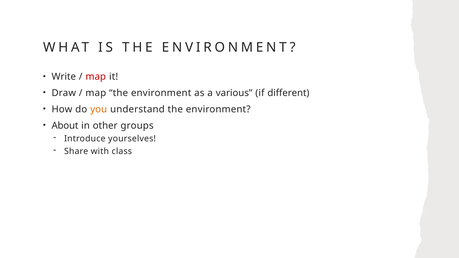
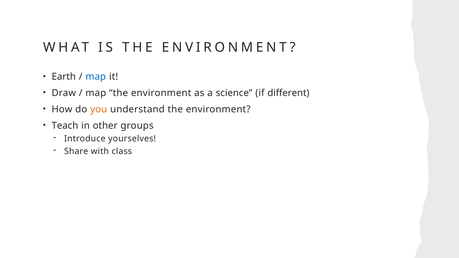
Write: Write -> Earth (64, 77)
map colour: red -> blue (96, 77)
various: various -> science (234, 93)
About: About -> Teach (65, 126)
